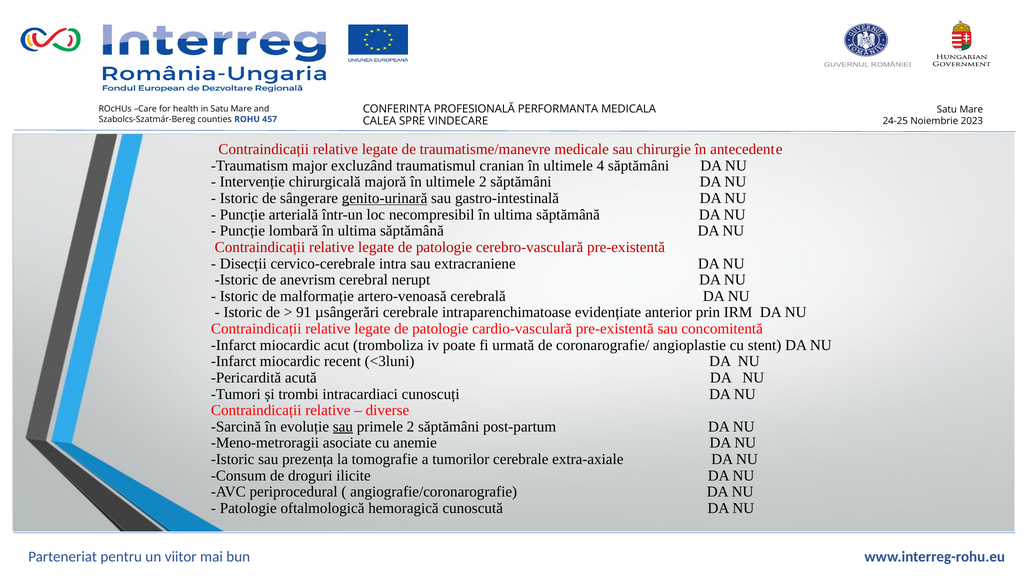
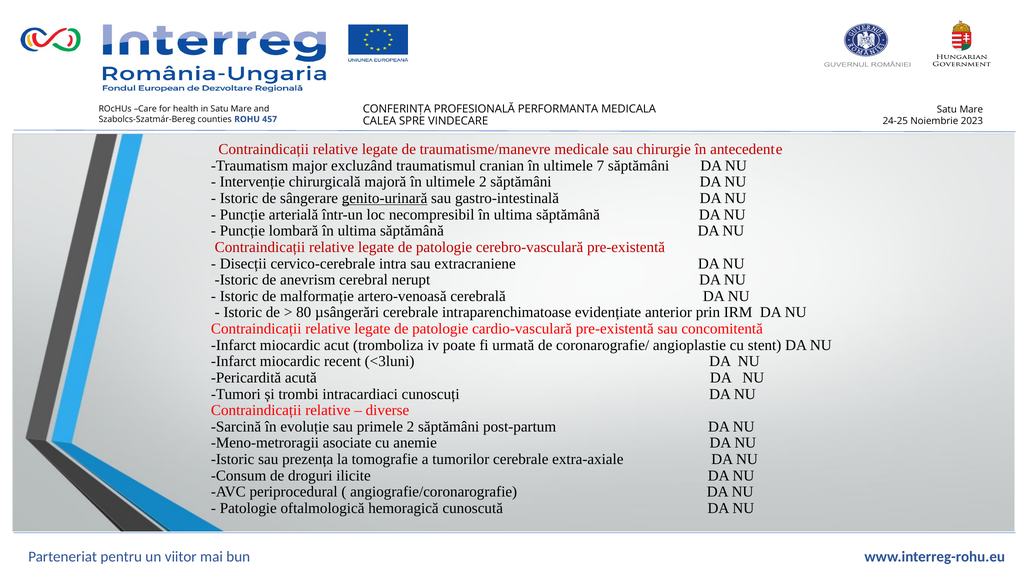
4: 4 -> 7 (601, 166)
91: 91 -> 80 (304, 313)
sau underline: present -> none (343, 427)
